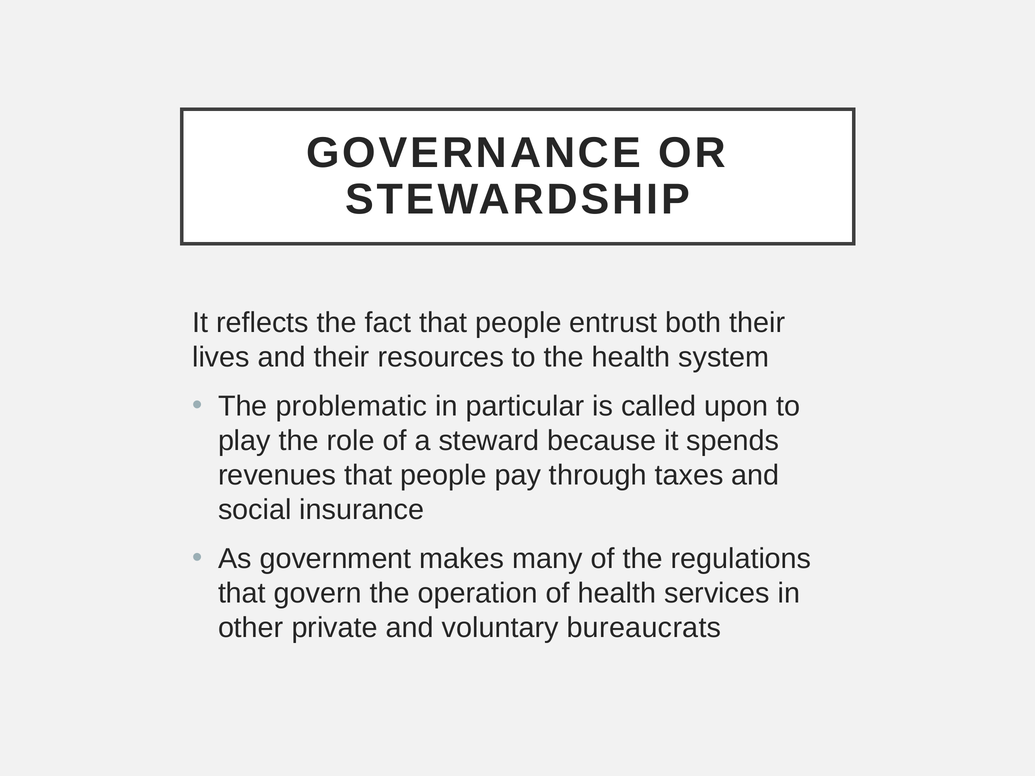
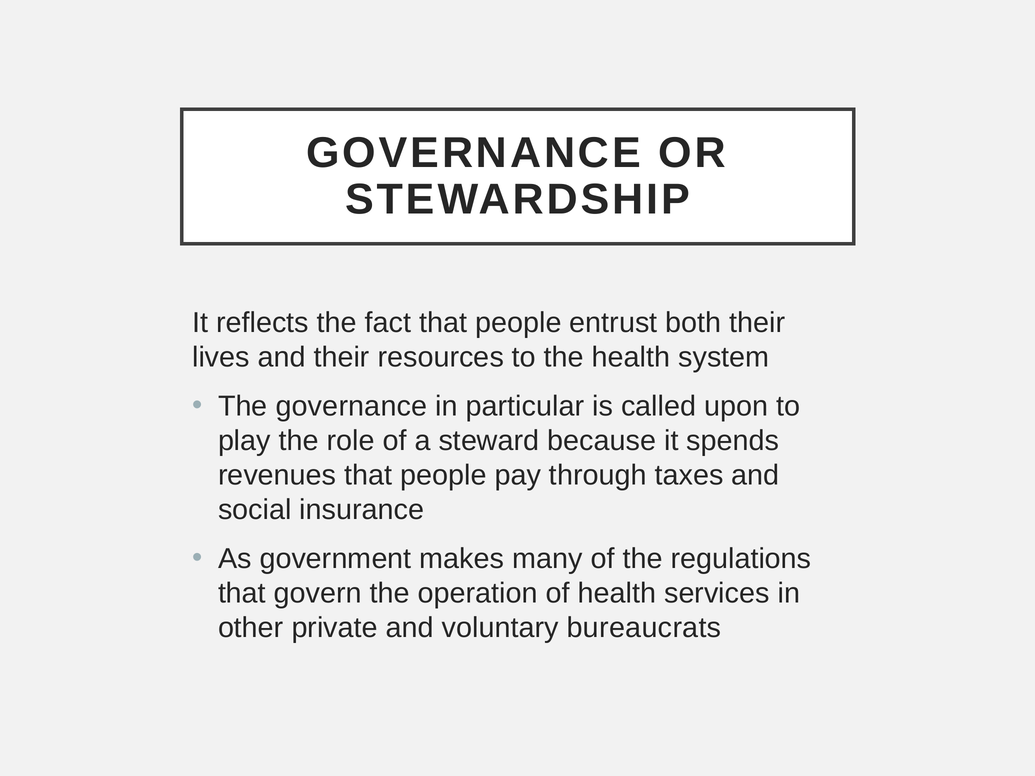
The problematic: problematic -> governance (351, 406)
